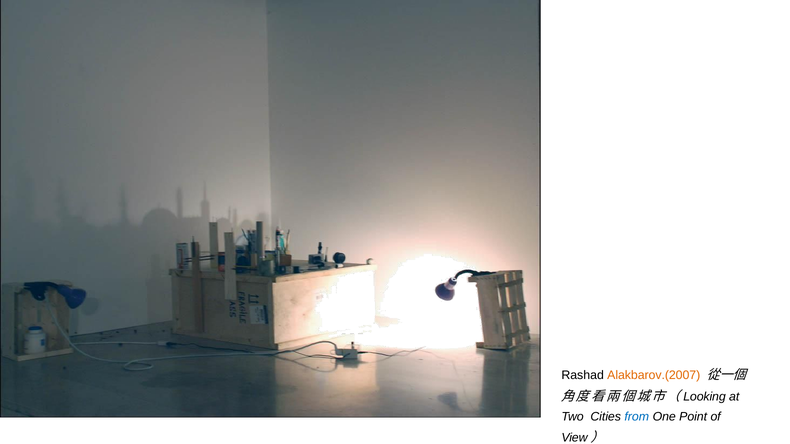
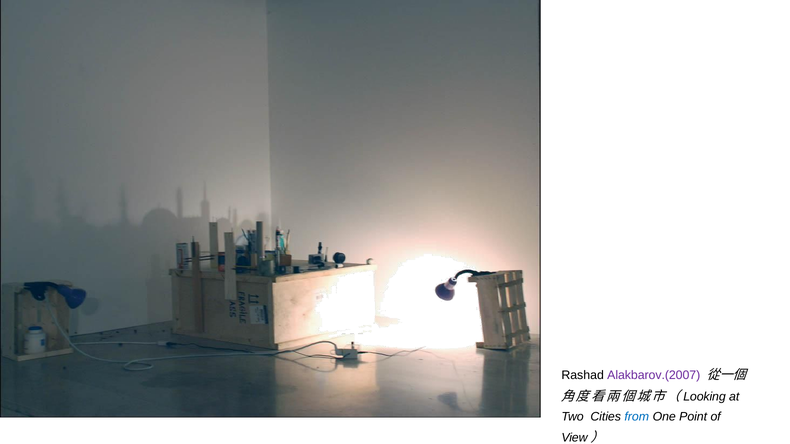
Alakbarov.(2007 colour: orange -> purple (654, 376)
